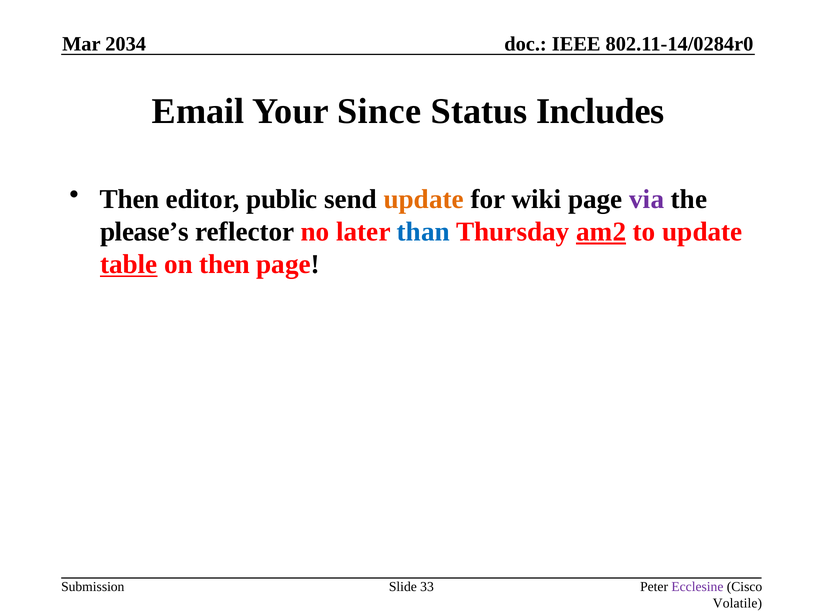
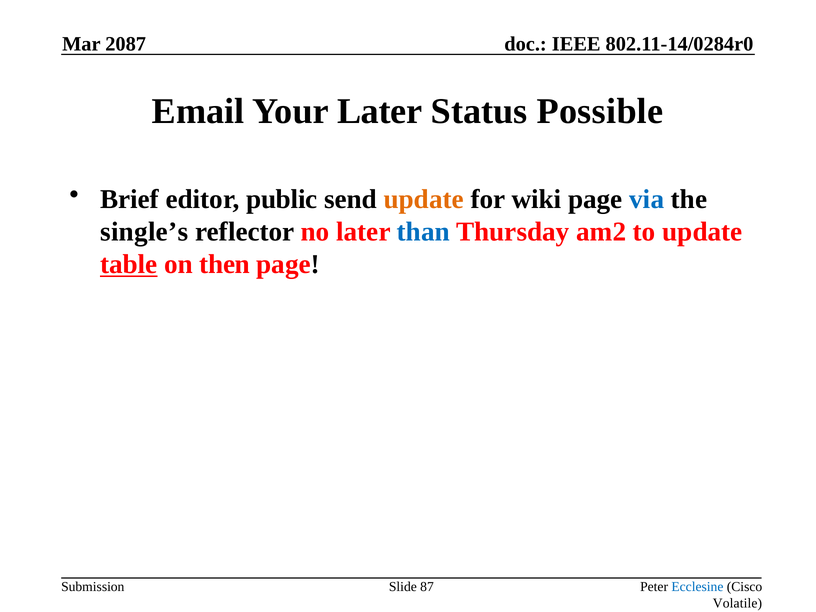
2034: 2034 -> 2087 (126, 44)
Your Since: Since -> Later (380, 111)
Includes: Includes -> Possible (600, 111)
Then: Then -> Brief (129, 199)
via colour: purple -> blue (647, 199)
please’s: please’s -> single’s (144, 232)
am2 underline: present -> none (601, 232)
33: 33 -> 87 (427, 587)
Ecclesine colour: purple -> blue (697, 587)
